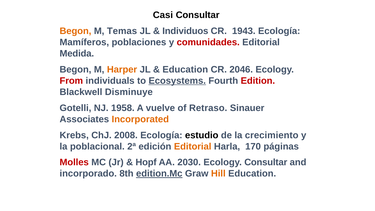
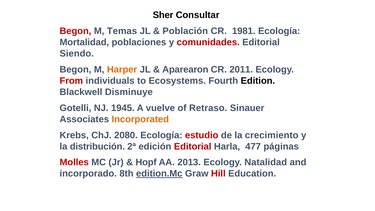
Casi: Casi -> Sher (163, 15)
Begon colour: orange -> red (75, 31)
Individuos: Individuos -> Población (185, 31)
1943: 1943 -> 1981 (244, 31)
Mamíferos: Mamíferos -> Mortalidad (84, 42)
Medida: Medida -> Siendo (77, 54)
Education: Education -> Aparearon (185, 70)
2046: 2046 -> 2011 (241, 70)
Ecosystems underline: present -> none (177, 81)
Edition colour: red -> black (258, 81)
1958: 1958 -> 1945 (123, 108)
2008: 2008 -> 2080 (126, 135)
estudio colour: black -> red (202, 135)
poblacional: poblacional -> distribución (97, 146)
Editorial colour: orange -> red (193, 146)
170: 170 -> 477 (253, 146)
2030: 2030 -> 2013 (189, 162)
Ecology Consultar: Consultar -> Natalidad (266, 162)
Hill colour: orange -> red (218, 174)
